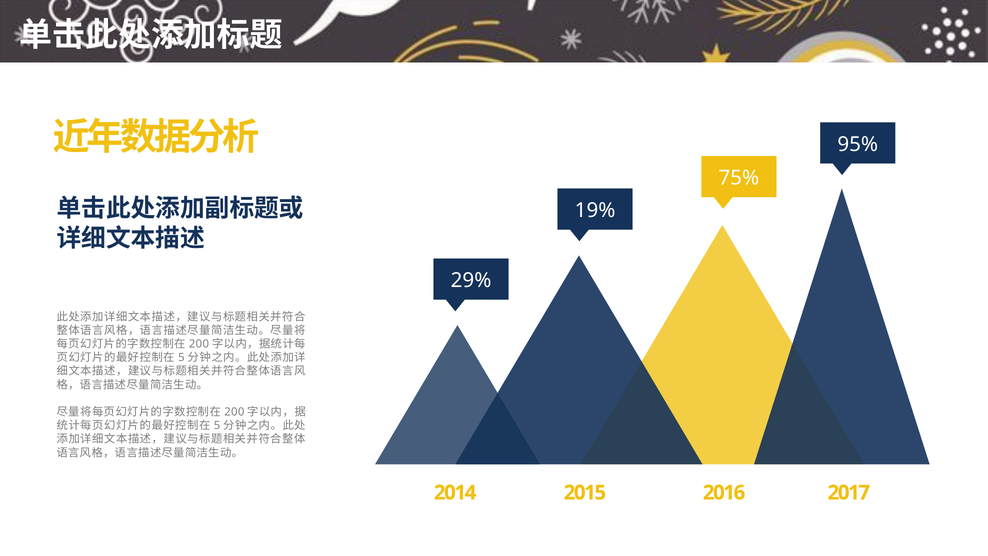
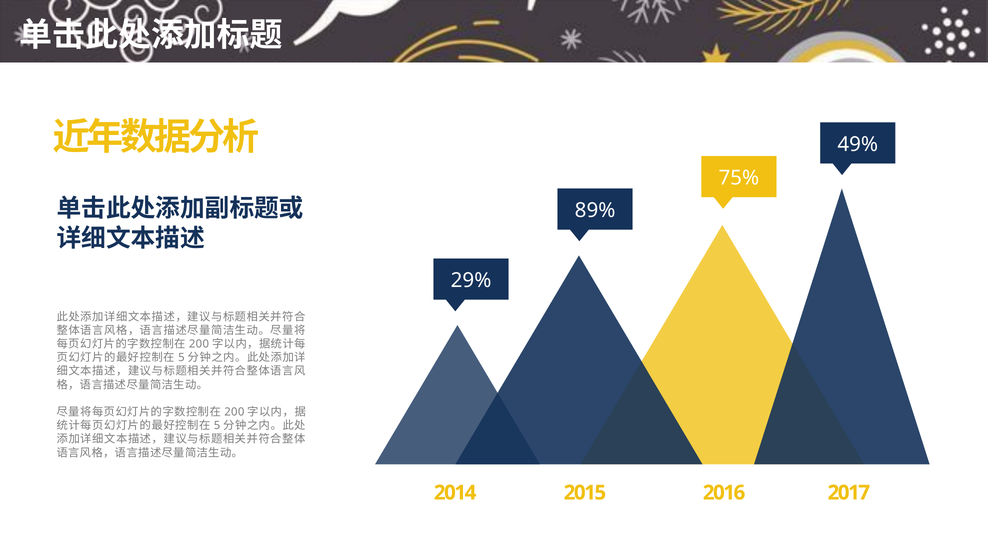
95%: 95% -> 49% (858, 144)
19%: 19% -> 89% (595, 210)
